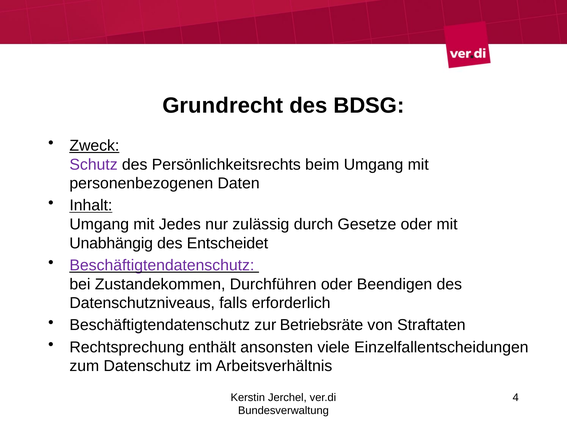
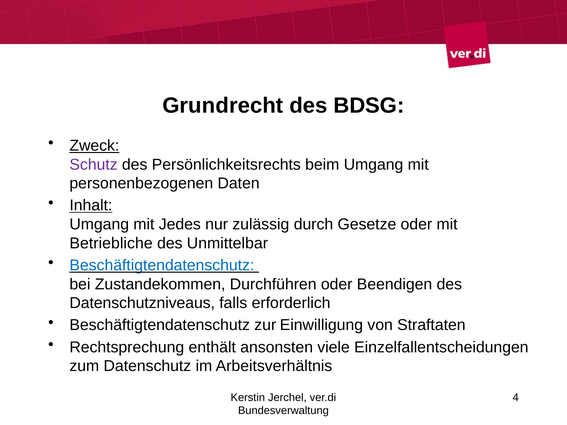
Unabhängig: Unabhängig -> Betriebliche (111, 243)
Entscheidet: Entscheidet -> Unmittelbar (227, 243)
Beschäftigtendatenschutz colour: purple -> blue (162, 265)
Betriebsräte: Betriebsräte -> Einwilligung (321, 325)
